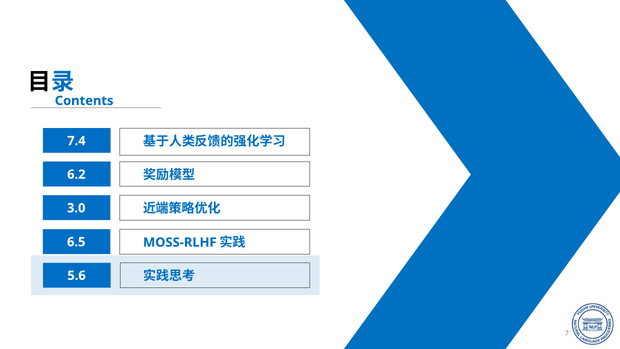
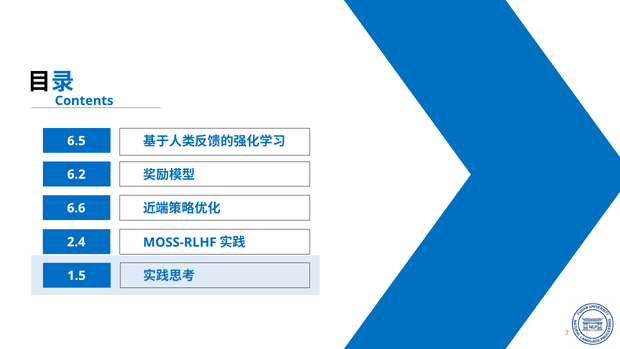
7.4: 7.4 -> 6.5 (76, 141)
3.0: 3.0 -> 6.6 (76, 208)
6.5: 6.5 -> 2.4 (76, 242)
5.6: 5.6 -> 1.5 (77, 275)
